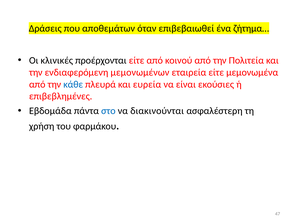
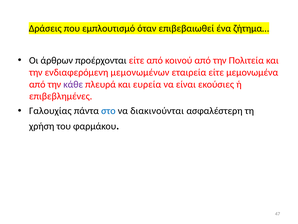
αποθεμάτων: αποθεμάτων -> εμπλουτισμό (109, 28)
κλινικές: κλινικές -> άρθρων (57, 60)
κάθε colour: blue -> purple (73, 84)
Εβδομάδα: Εβδομάδα -> Γαλουχίας (50, 111)
